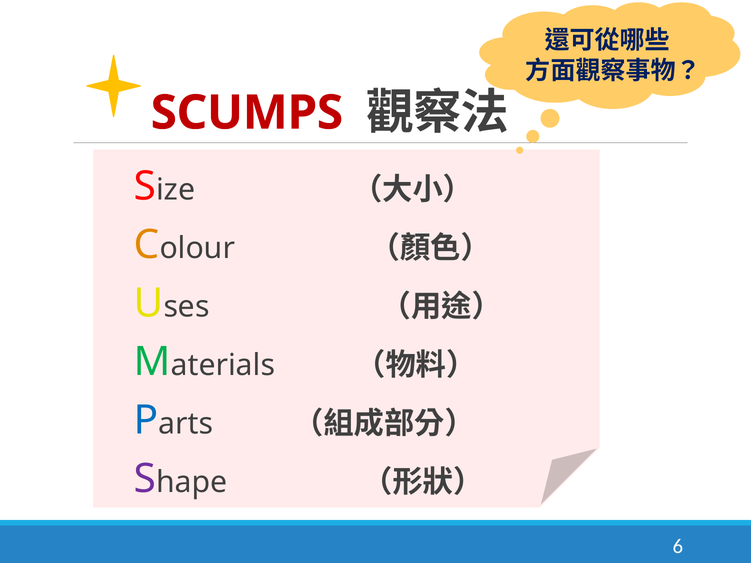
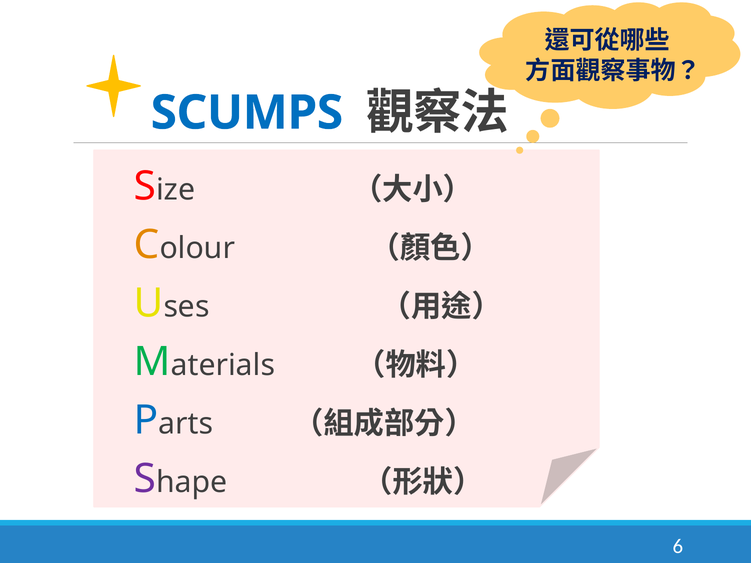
SCUMPS colour: red -> blue (247, 113)
